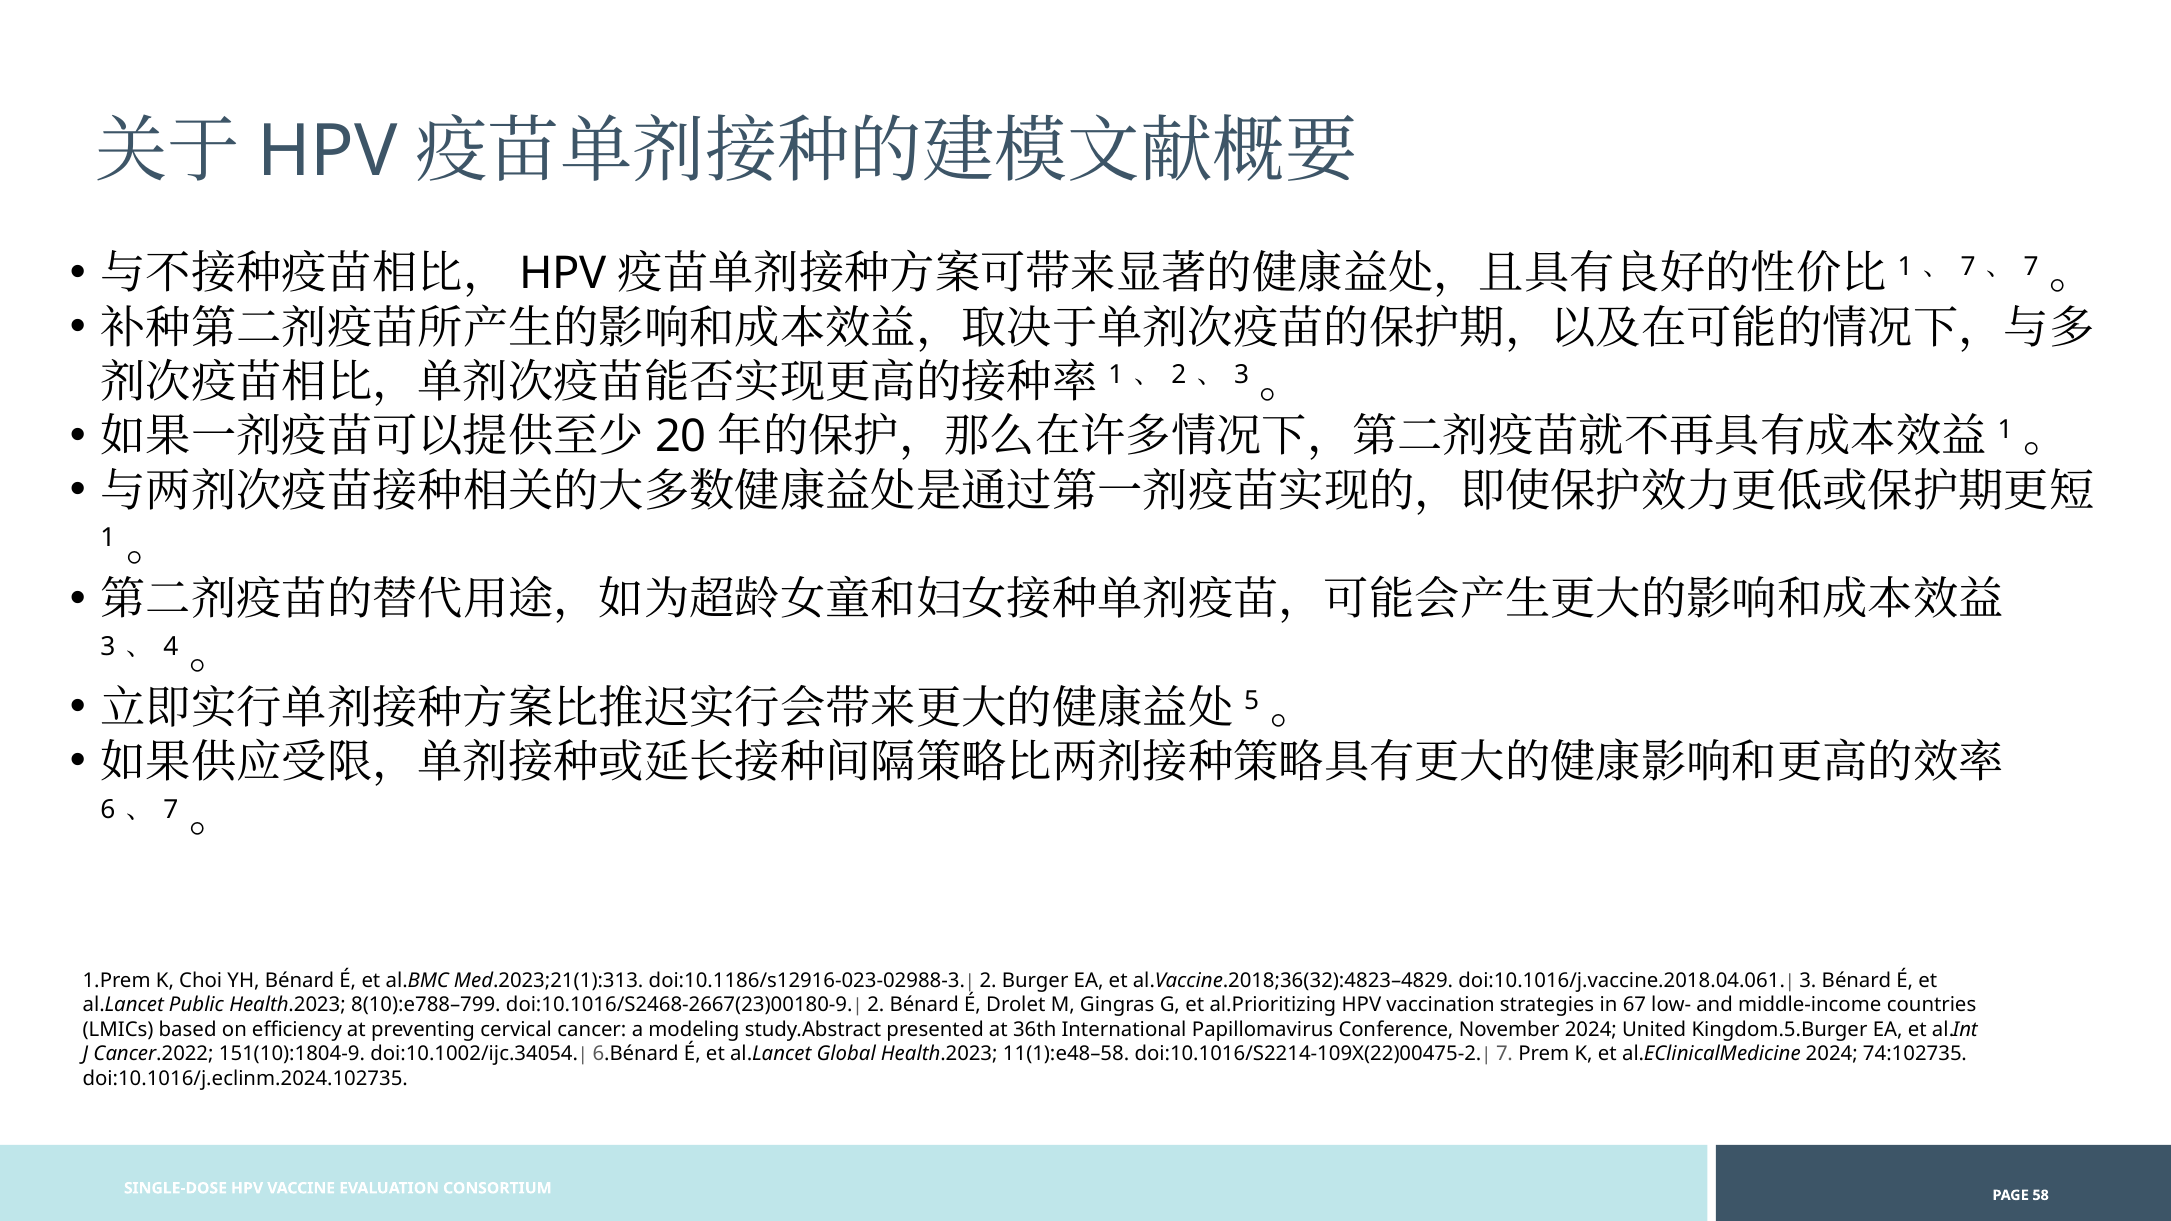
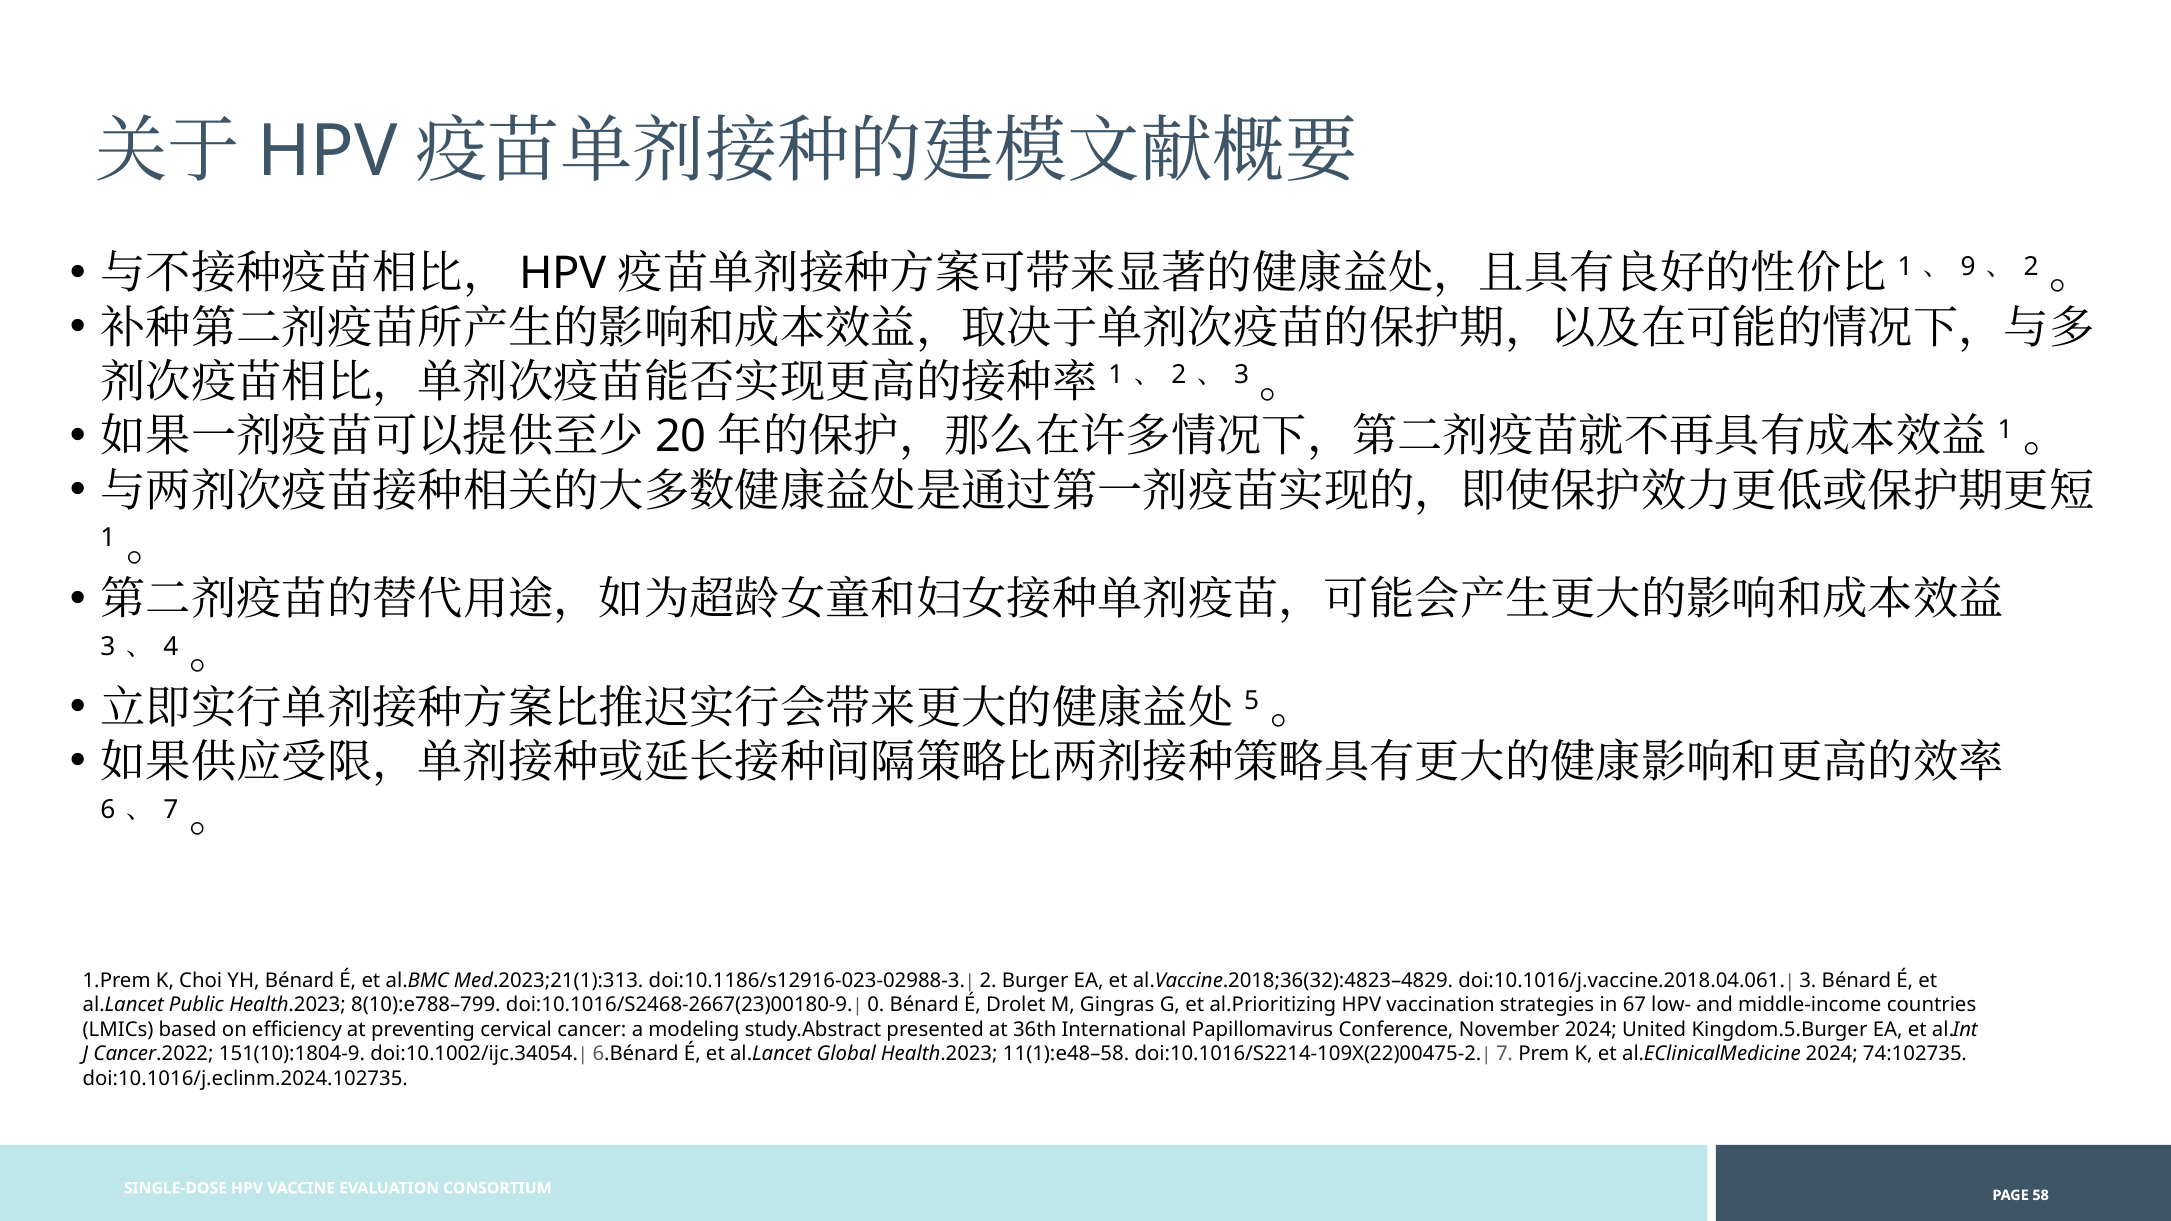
7: 7 -> 9 (1968, 267)
7: 7 -> 2 (2031, 267)
2: 2 -> 0 (876, 1005)
